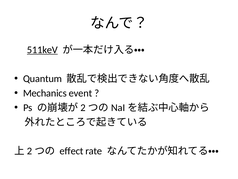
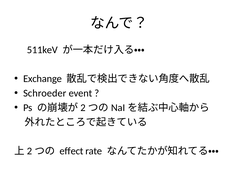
511keV underline: present -> none (42, 50)
Quantum: Quantum -> Exchange (43, 79)
Mechanics: Mechanics -> Schroeder (45, 93)
